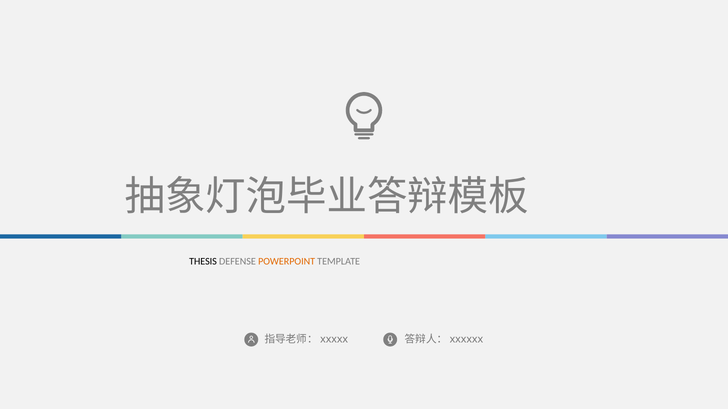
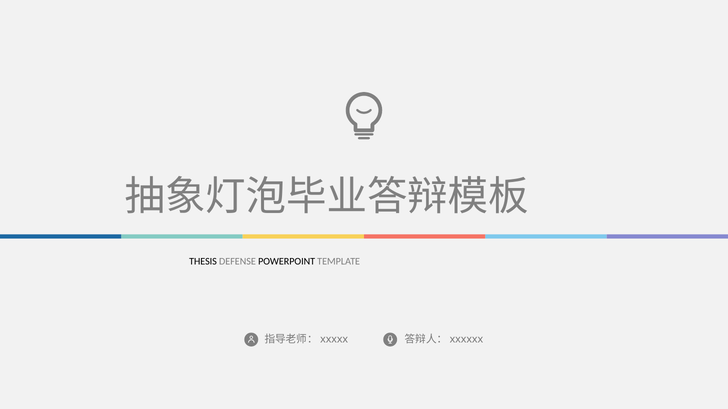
POWERPOINT colour: orange -> black (287, 262)
